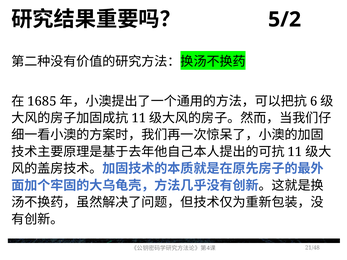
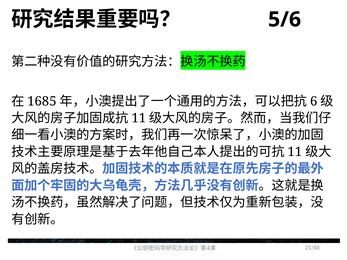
5/2: 5/2 -> 5/6 (285, 20)
